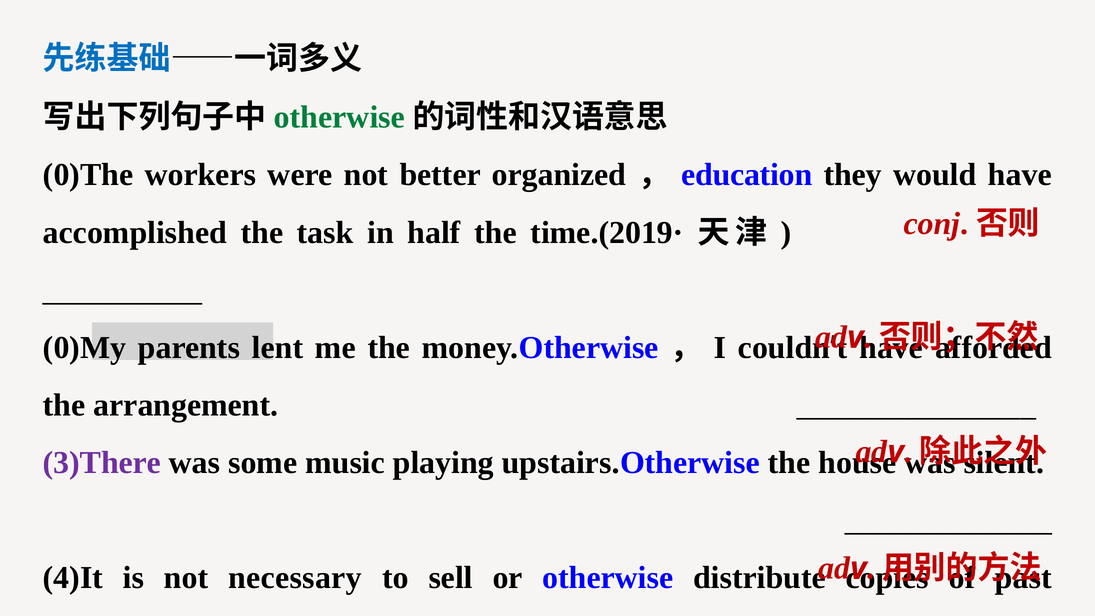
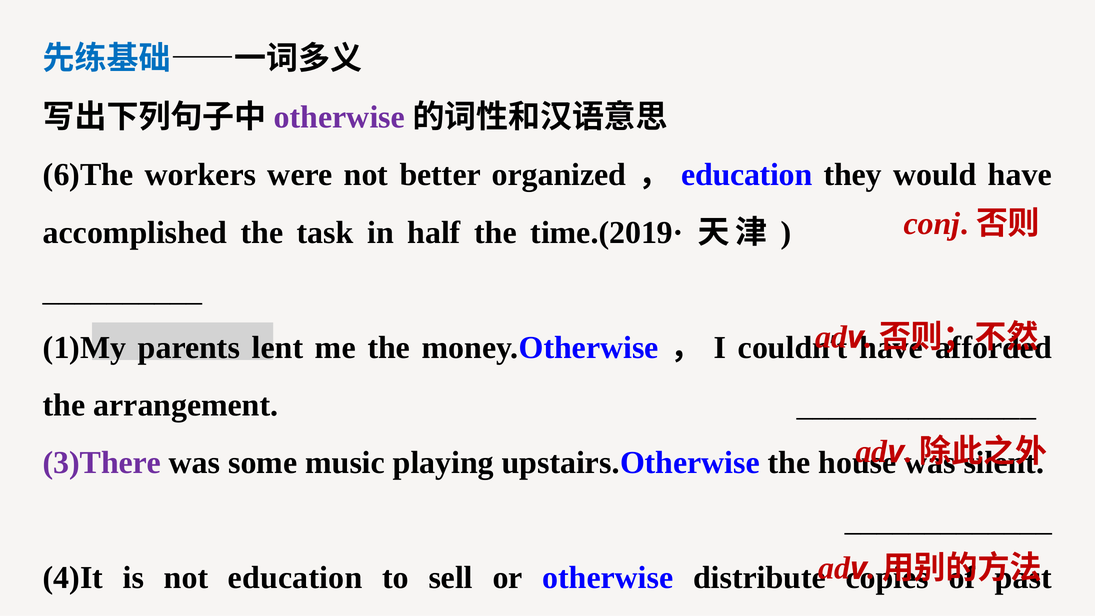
otherwise colour: green -> purple (339, 117)
0)The: 0)The -> 6)The (88, 175)
0)My: 0)My -> 1)My (85, 348)
not necessary: necessary -> education (295, 578)
